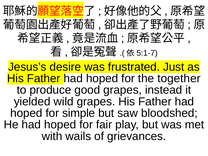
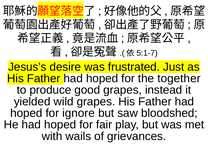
simple: simple -> ignore (79, 113)
